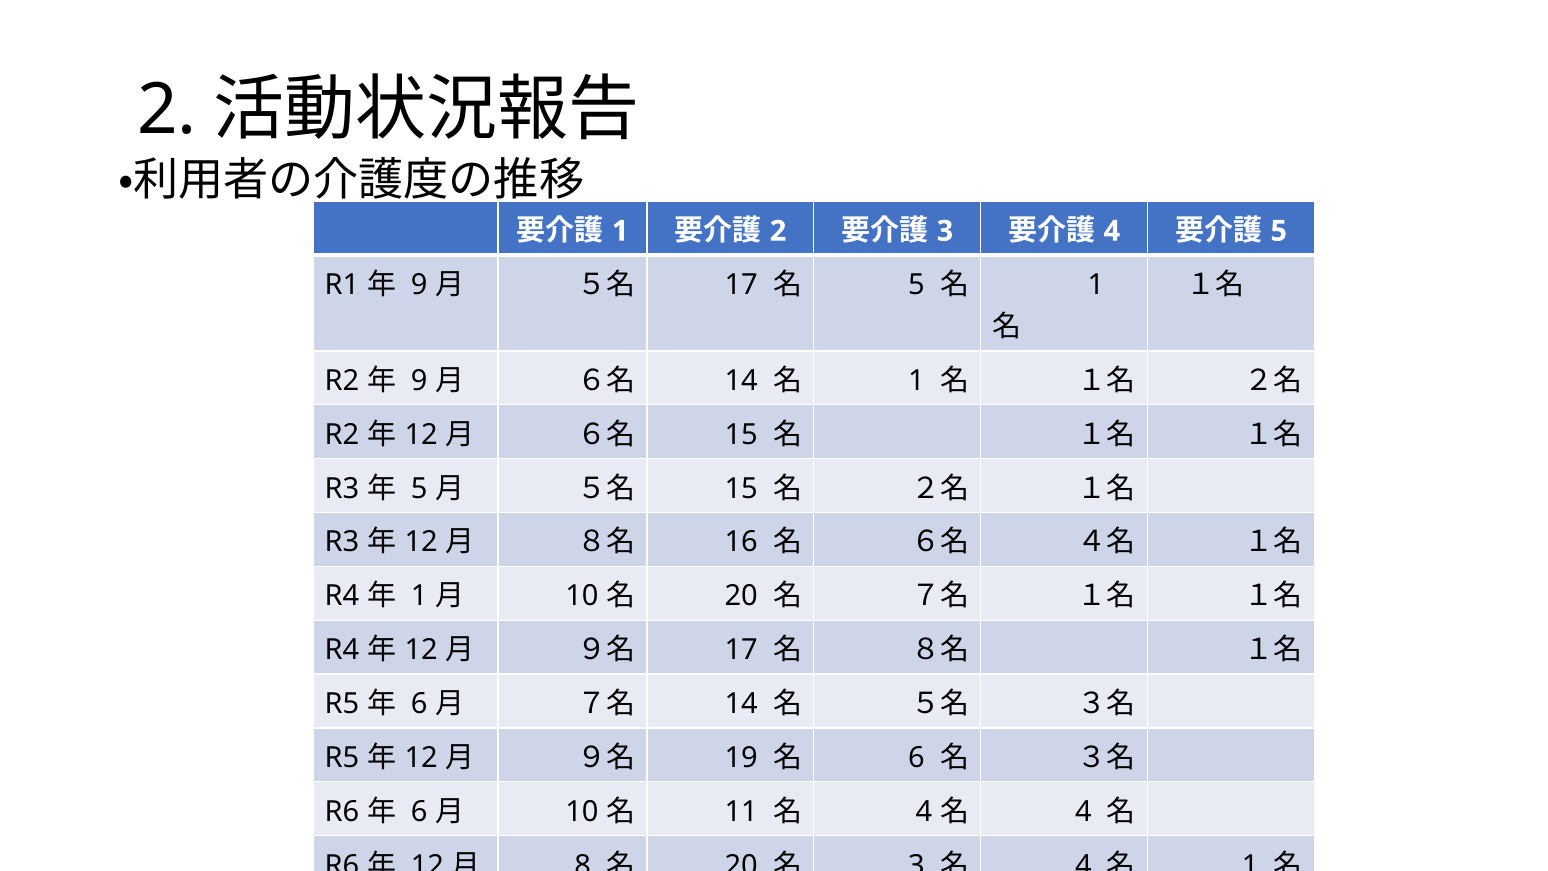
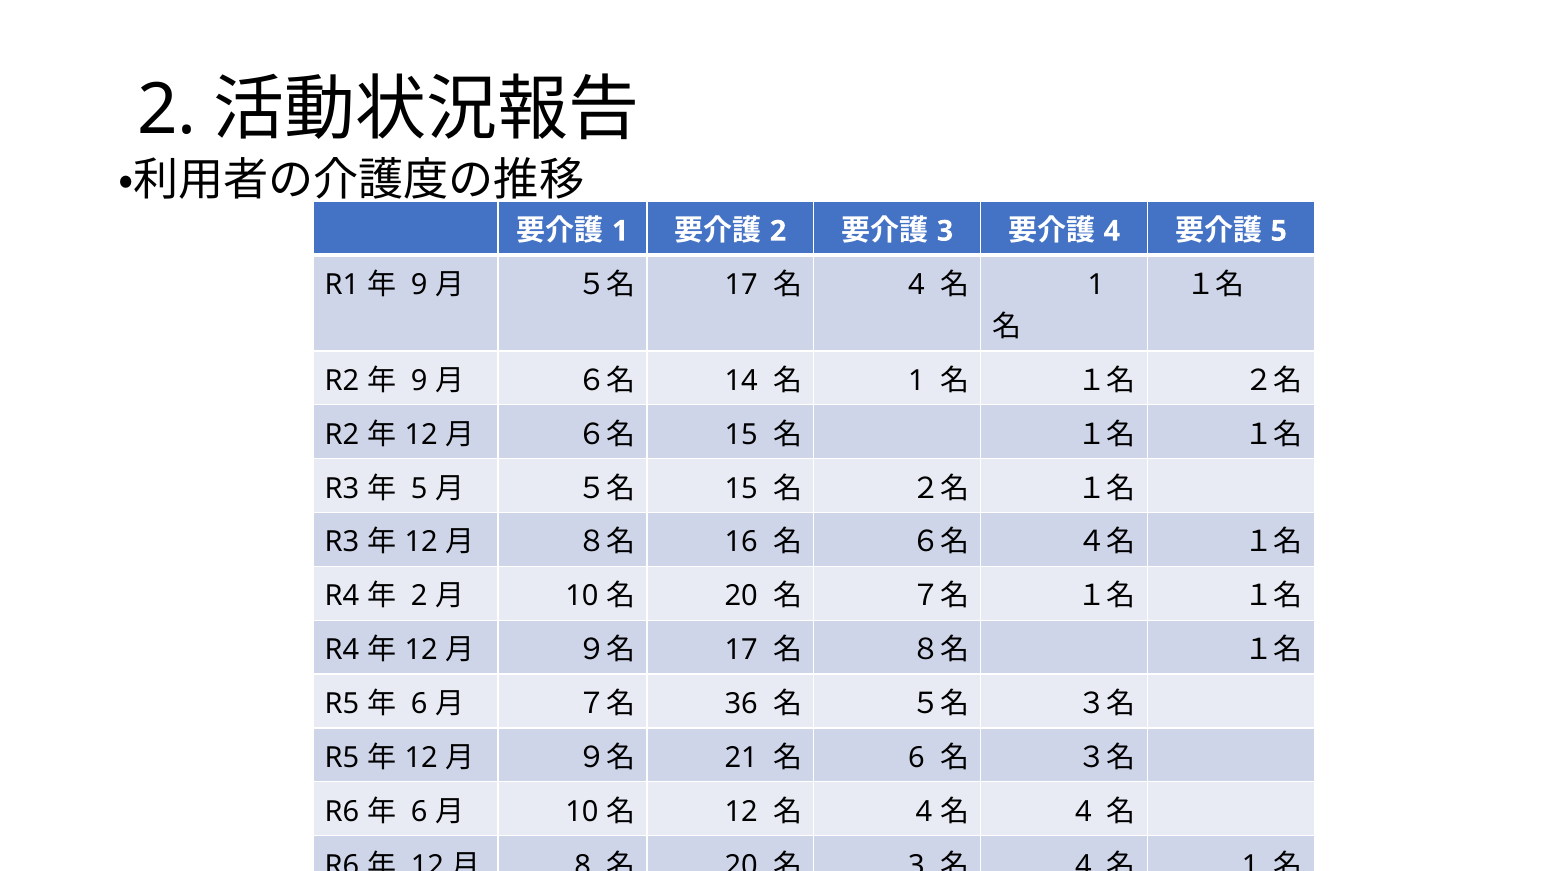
5: 5 -> 4 (916, 285)
1: 1 -> 2 (419, 596)
14: 14 -> 36 (741, 704)
19: 19 -> 21 (741, 758)
11: 11 -> 12 (741, 811)
